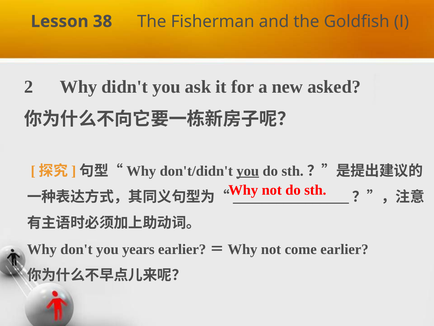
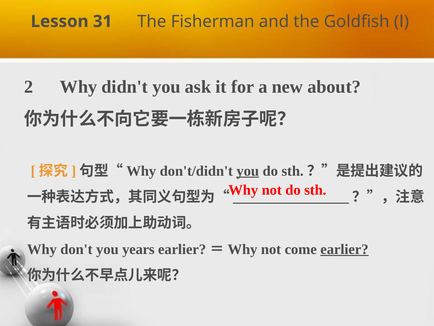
38: 38 -> 31 (103, 21)
asked: asked -> about (334, 87)
earlier underline: none -> present (344, 249)
